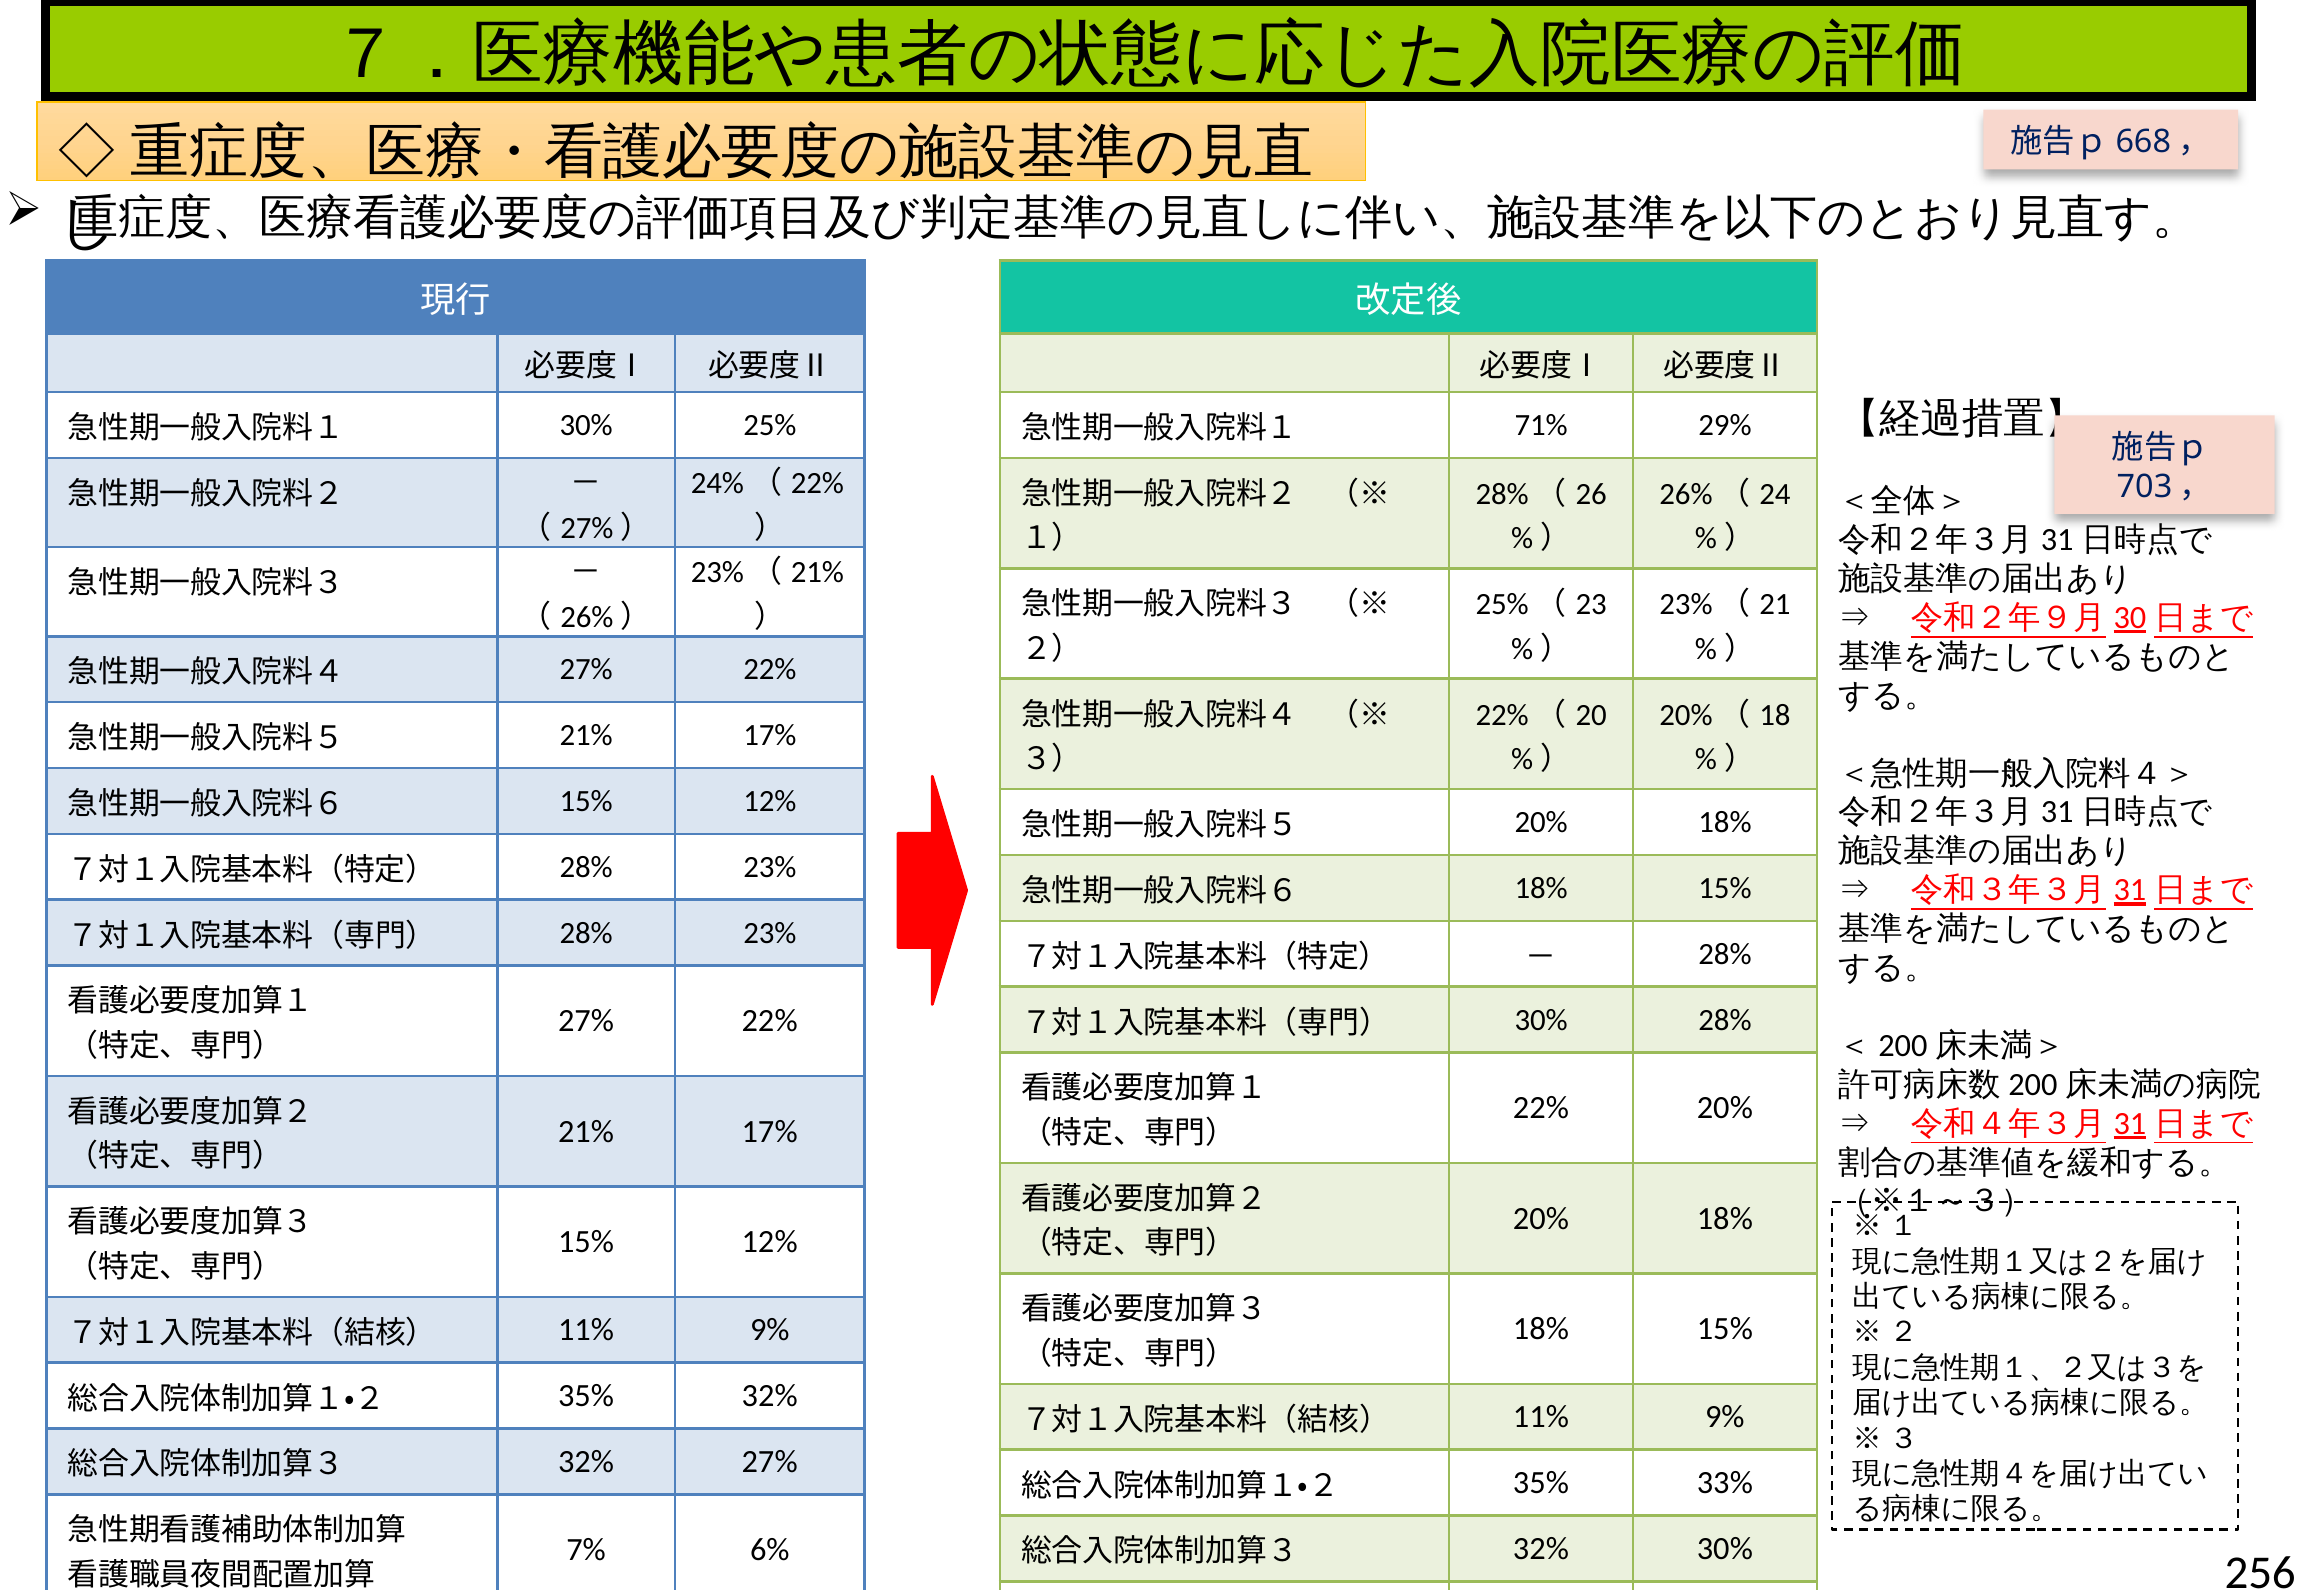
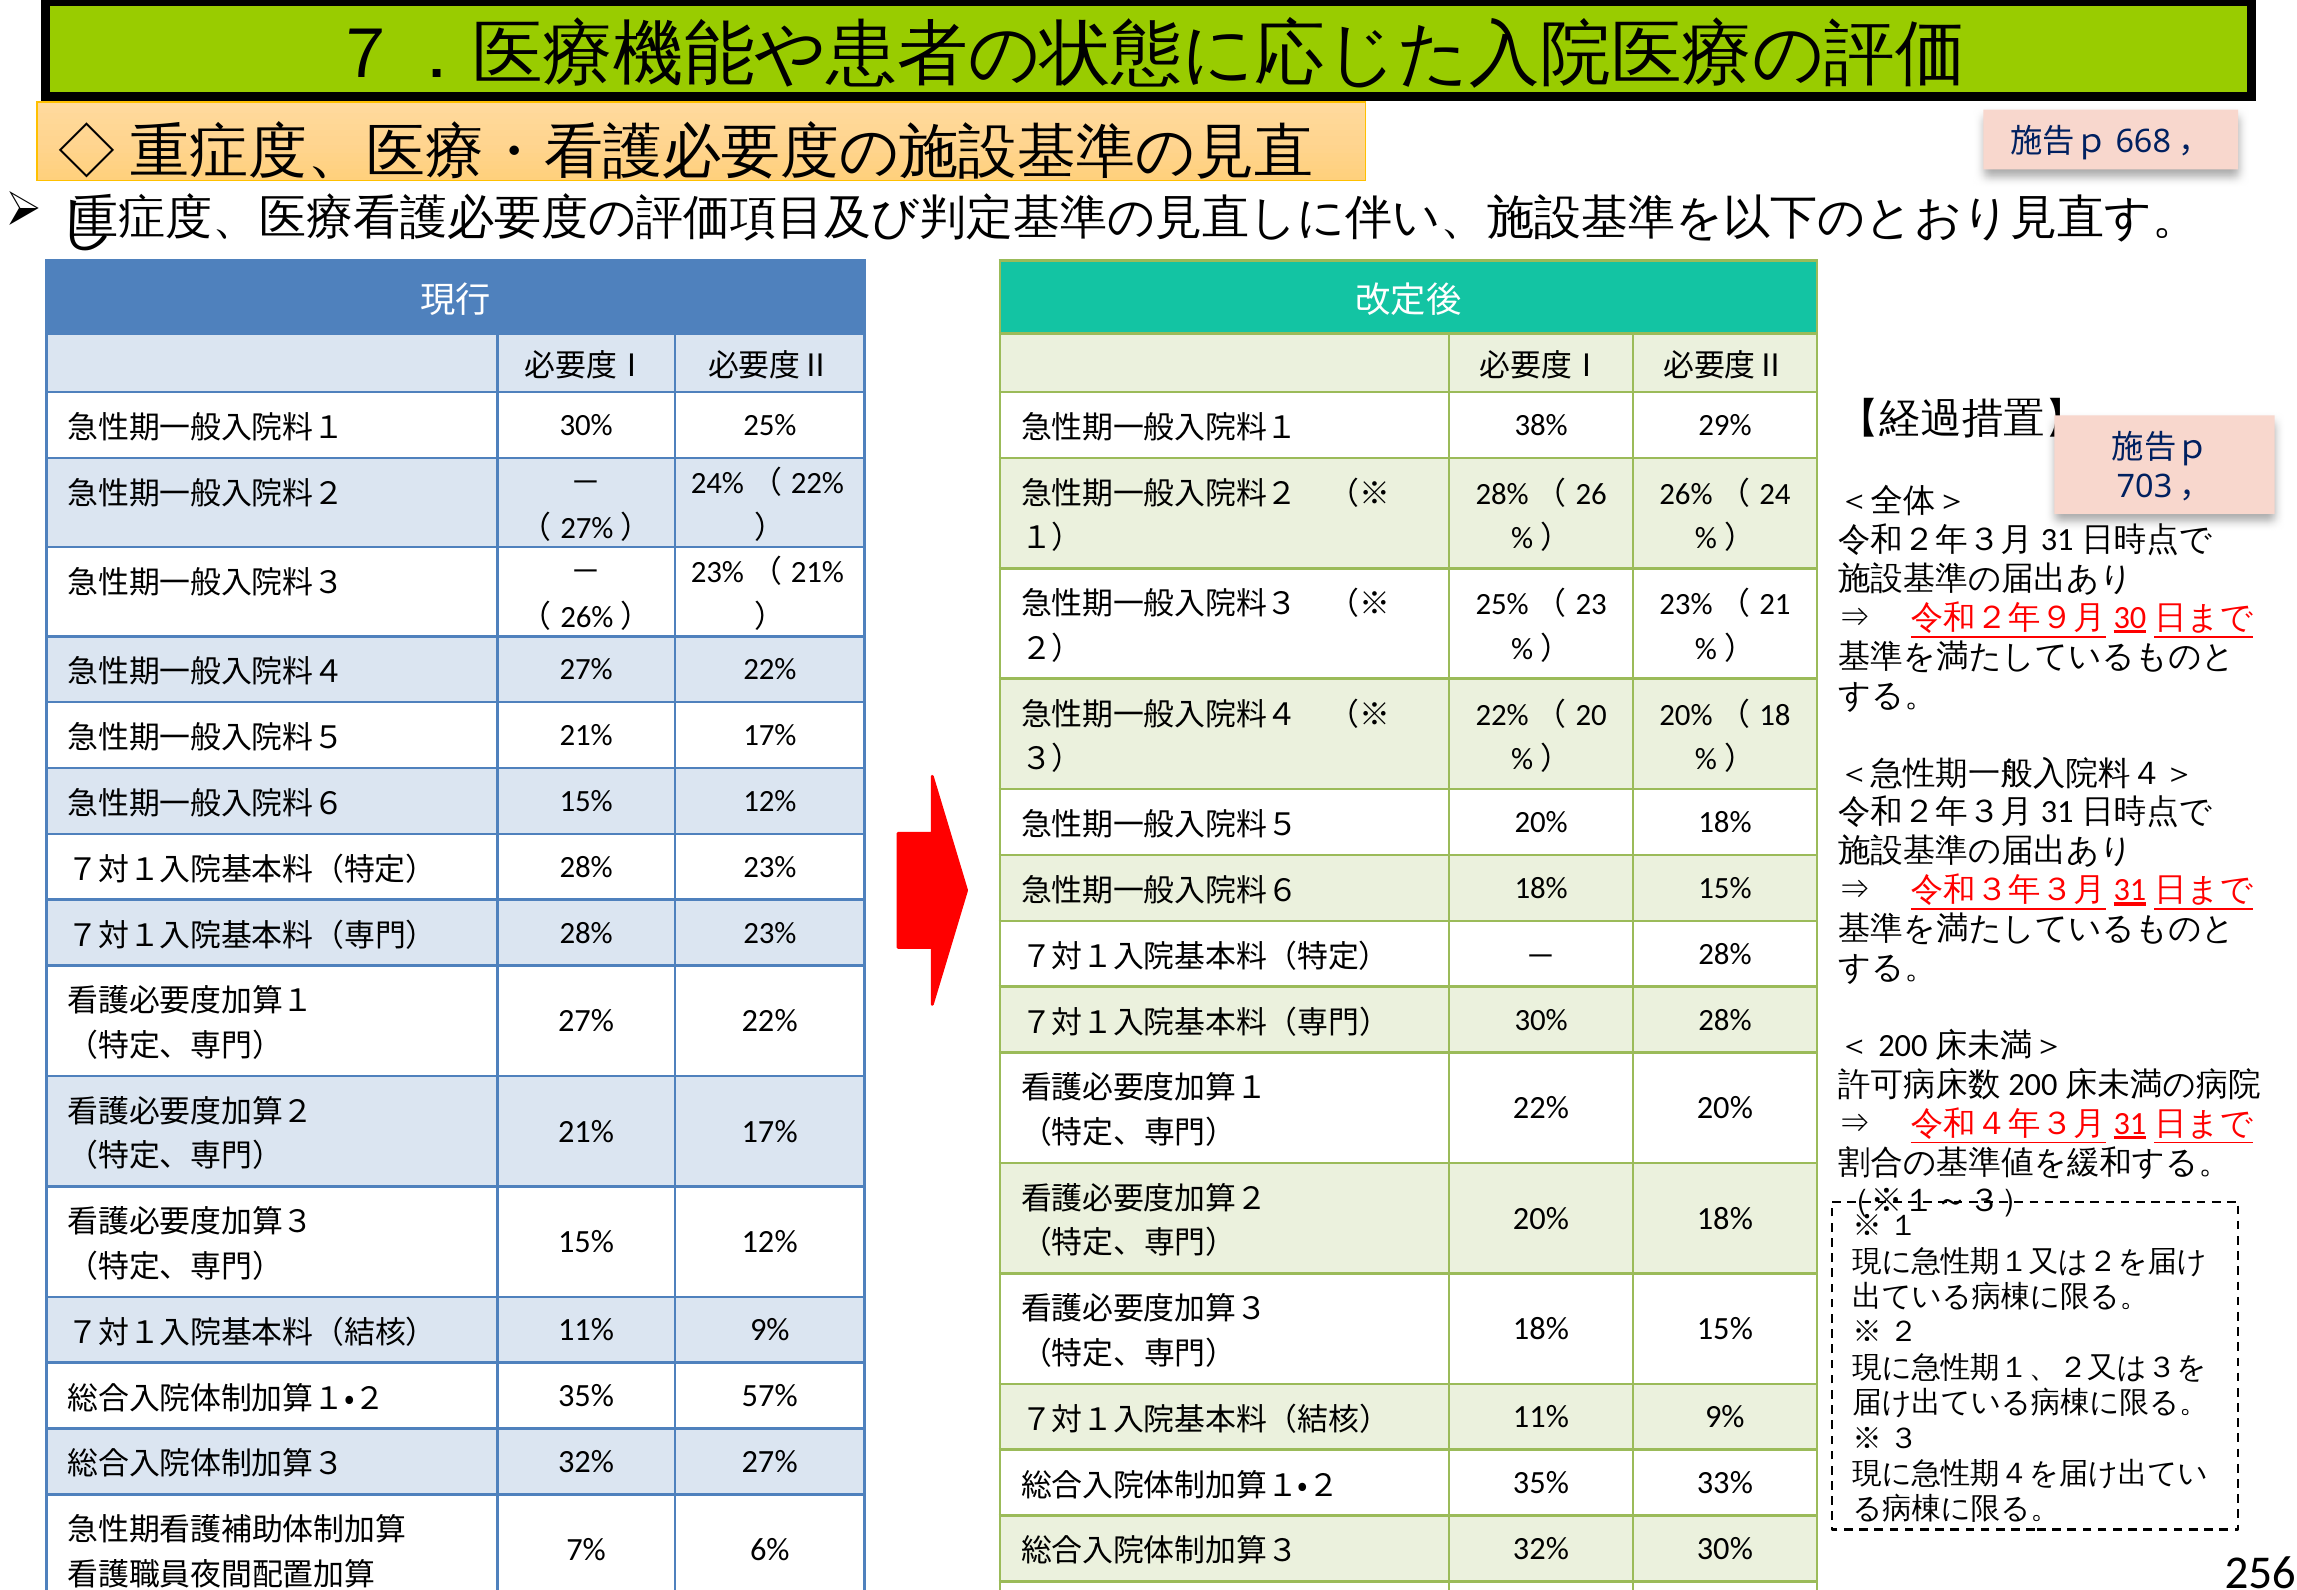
71%: 71% -> 38% (1541, 425)
35% 32%: 32% -> 57% (770, 1396)
